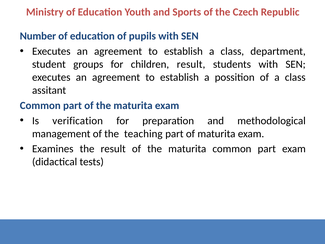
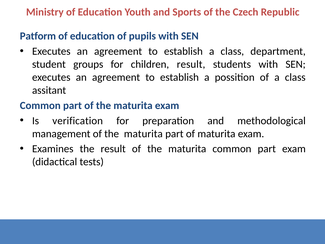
Number: Number -> Patform (38, 36)
management of the teaching: teaching -> maturita (143, 134)
